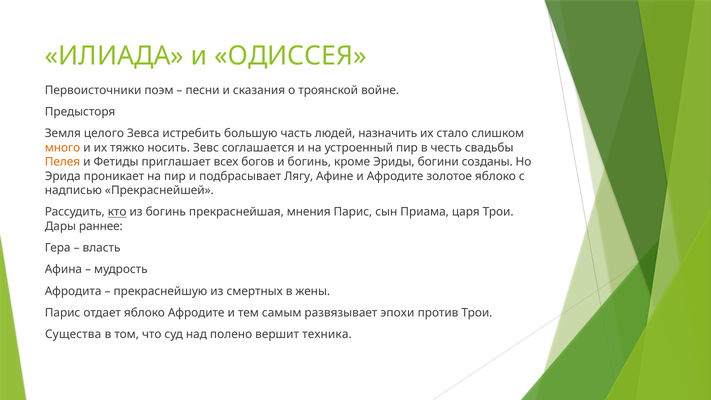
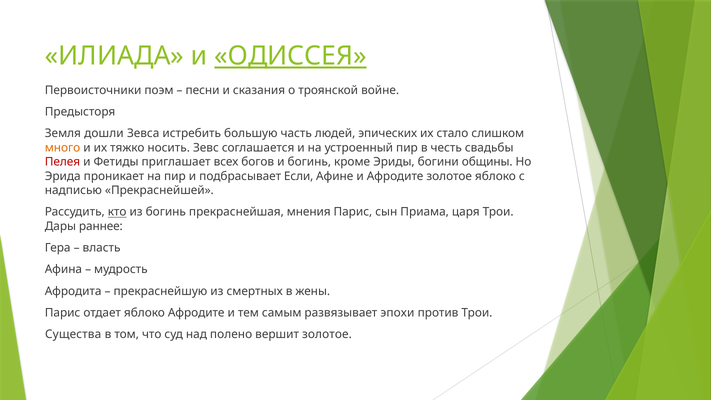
ОДИССЕЯ underline: none -> present (290, 56)
целого: целого -> дошли (104, 134)
назначить: назначить -> эпических (388, 134)
Пелея colour: orange -> red (62, 162)
созданы: созданы -> общины (487, 162)
Лягу: Лягу -> Если (299, 176)
вершит техника: техника -> золотое (327, 334)
